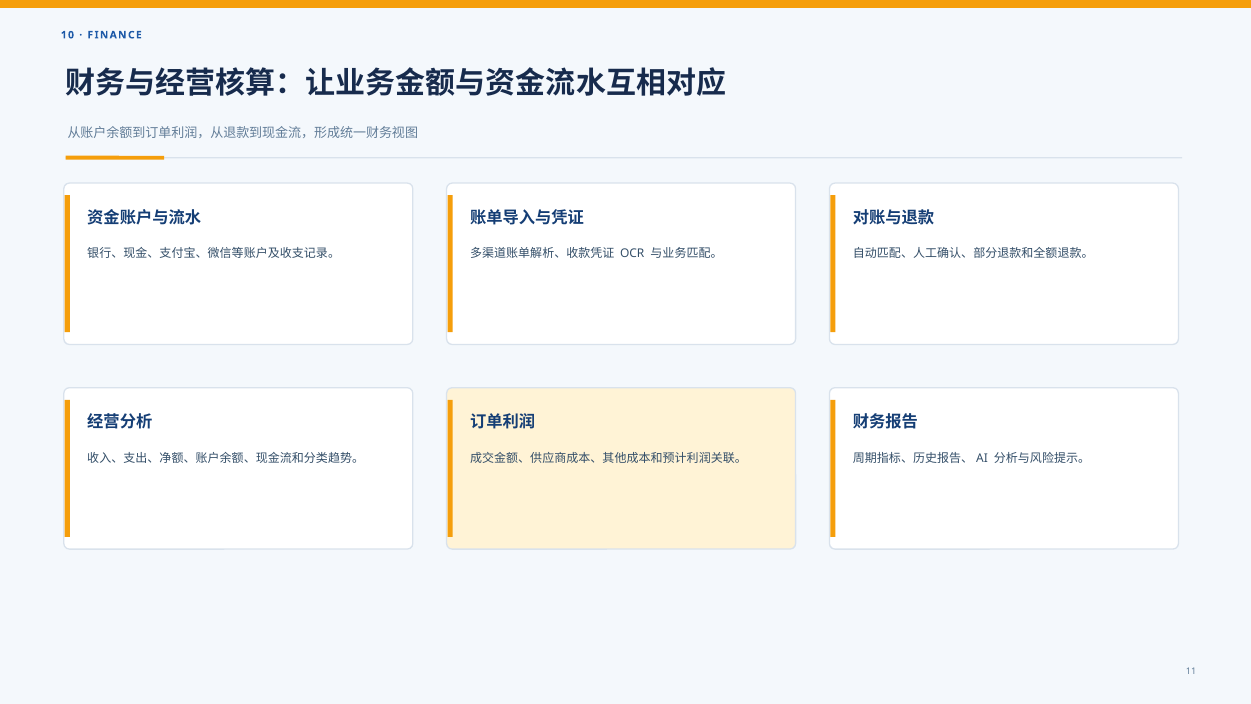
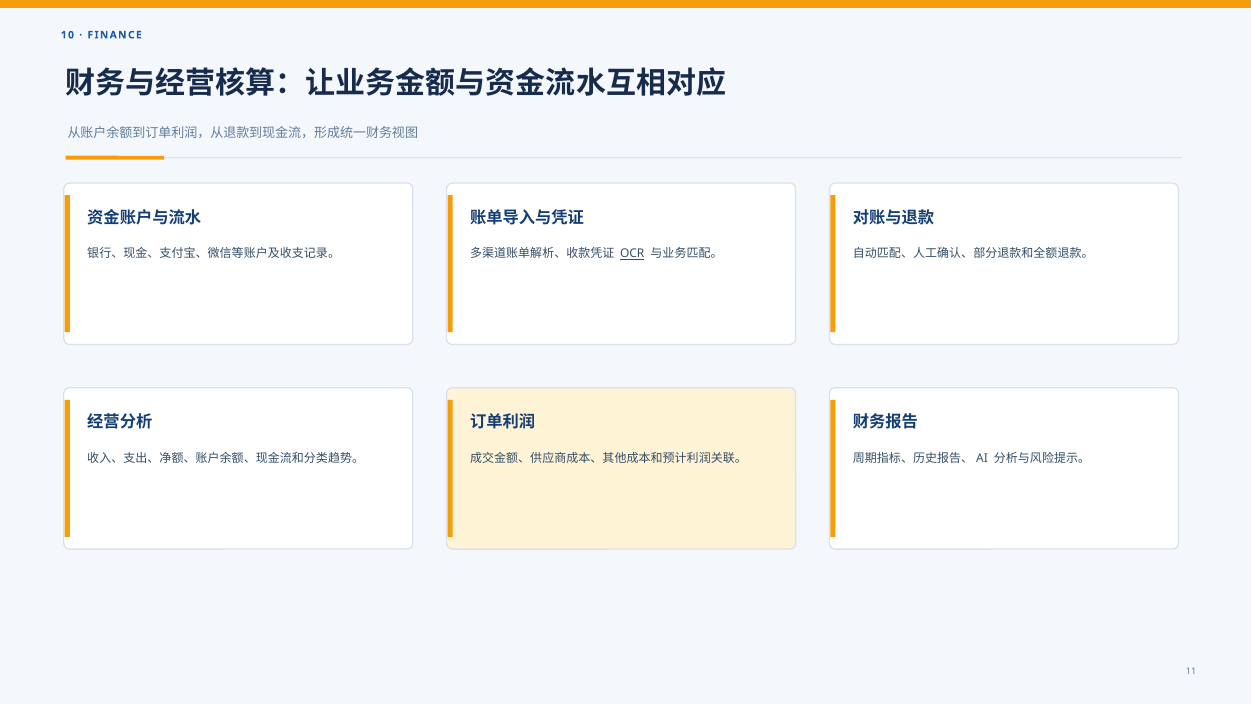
OCR underline: none -> present (632, 254)
